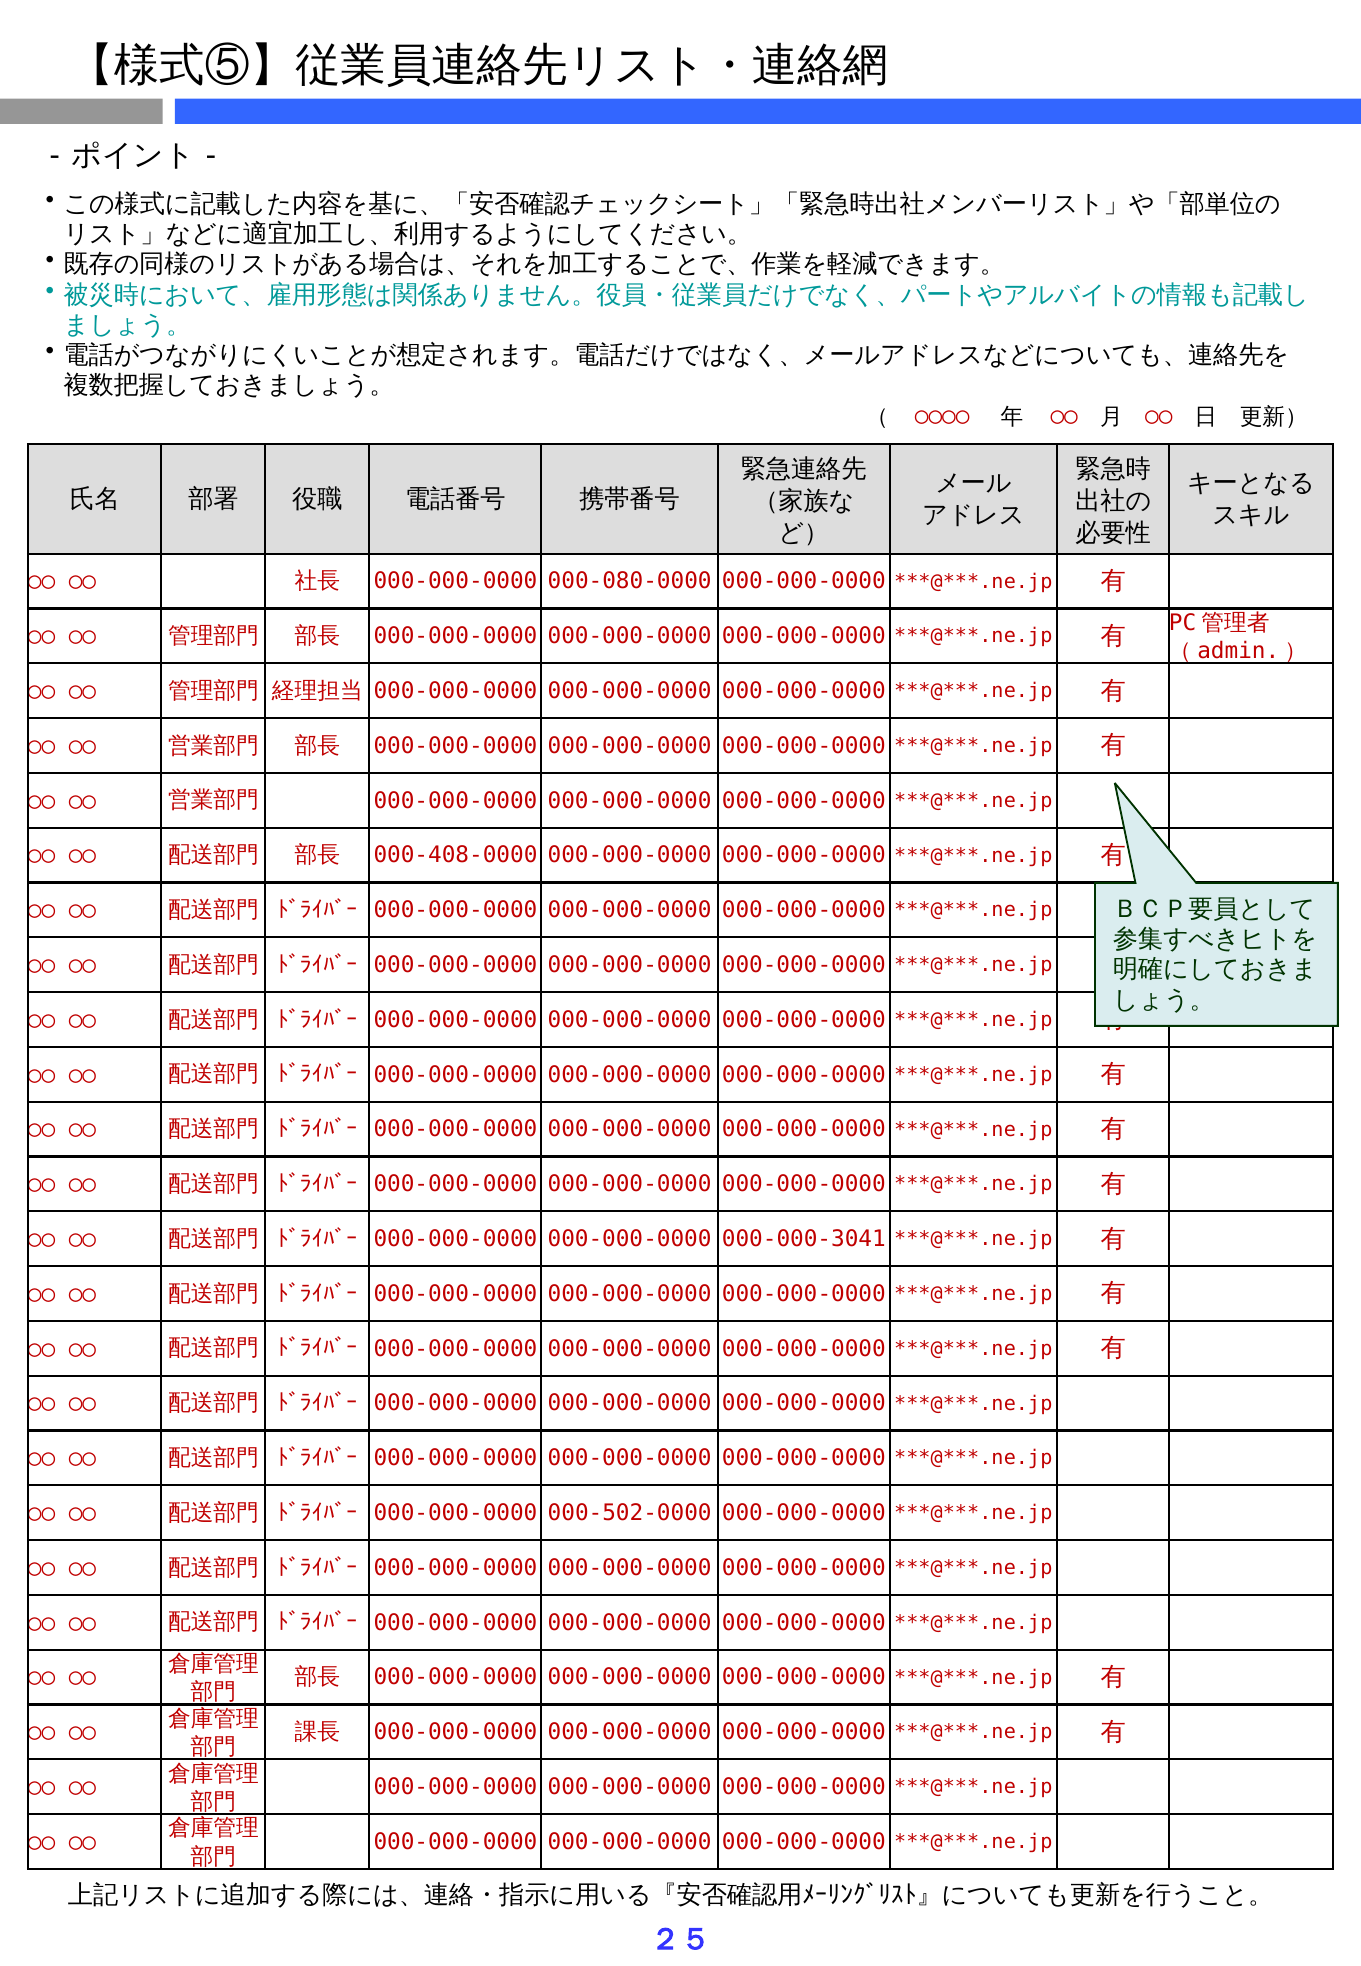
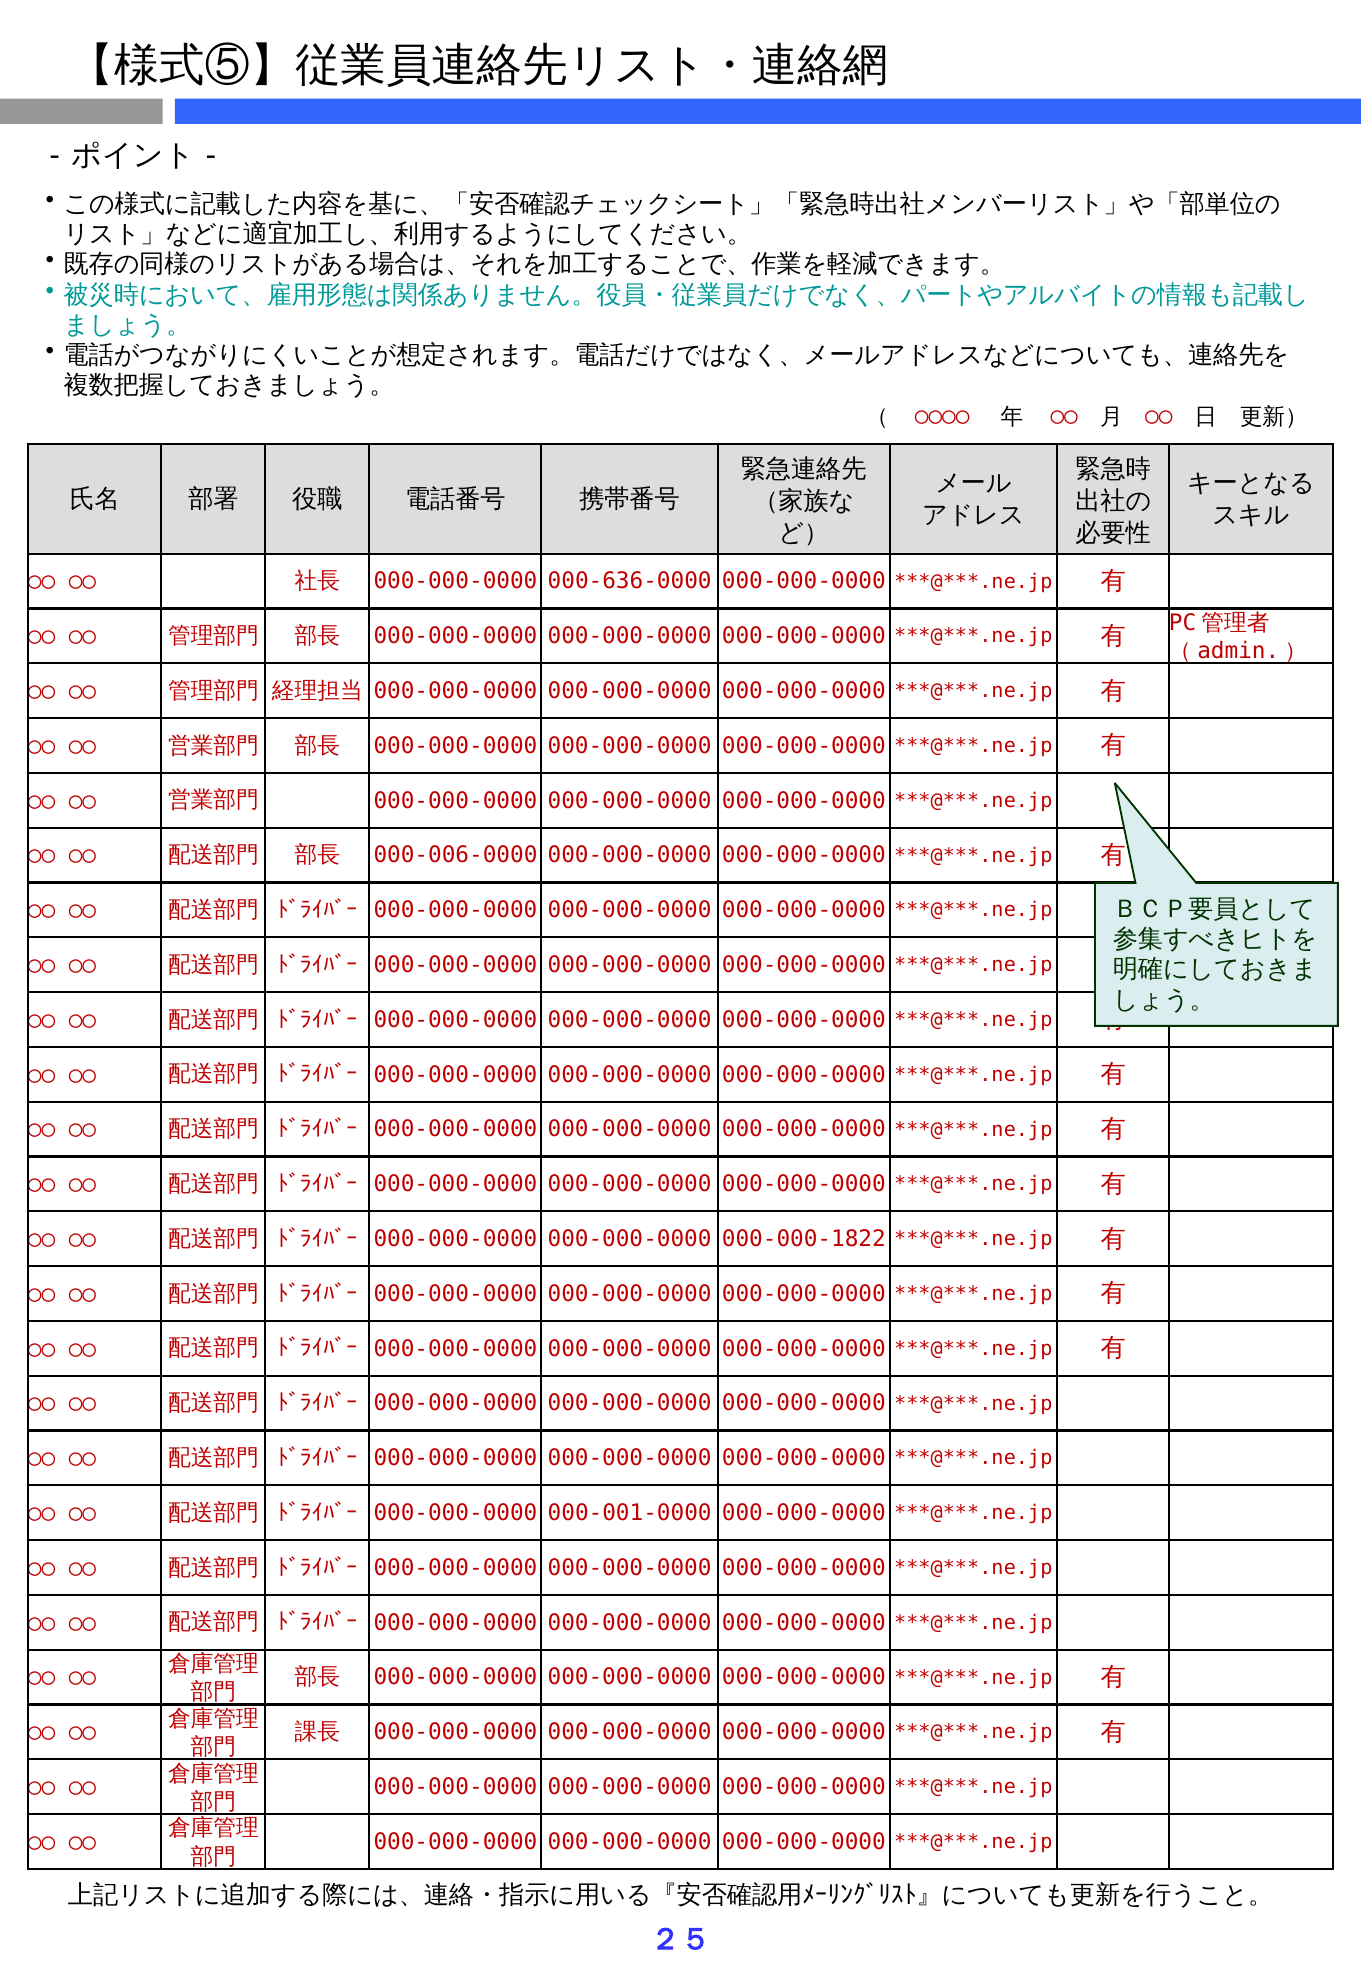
000-080-0000: 000-080-0000 -> 000-636-0000 (630, 581)
000-408-0000: 000-408-0000 -> 000-006-0000 (455, 855)
000-000-3041: 000-000-3041 -> 000-000-1822 (804, 1239)
000-502-0000: 000-502-0000 -> 000-001-0000 (630, 1513)
